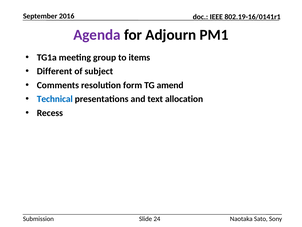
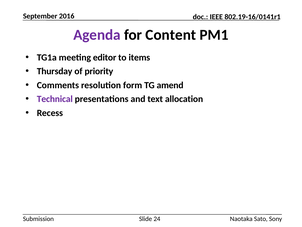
Adjourn: Adjourn -> Content (171, 35)
group: group -> editor (105, 57)
Different: Different -> Thursday (55, 71)
subject: subject -> priority (99, 71)
Technical colour: blue -> purple (55, 99)
